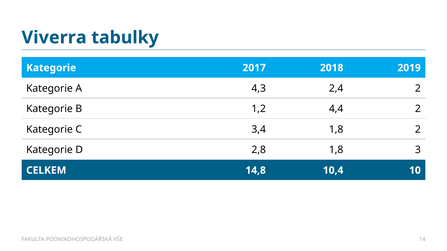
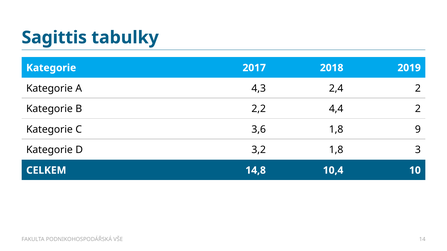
Viverra: Viverra -> Sagittis (54, 38)
1,2: 1,2 -> 2,2 (259, 109)
3,4: 3,4 -> 3,6 (259, 130)
1,8 2: 2 -> 9 (418, 130)
2,8: 2,8 -> 3,2 (259, 150)
